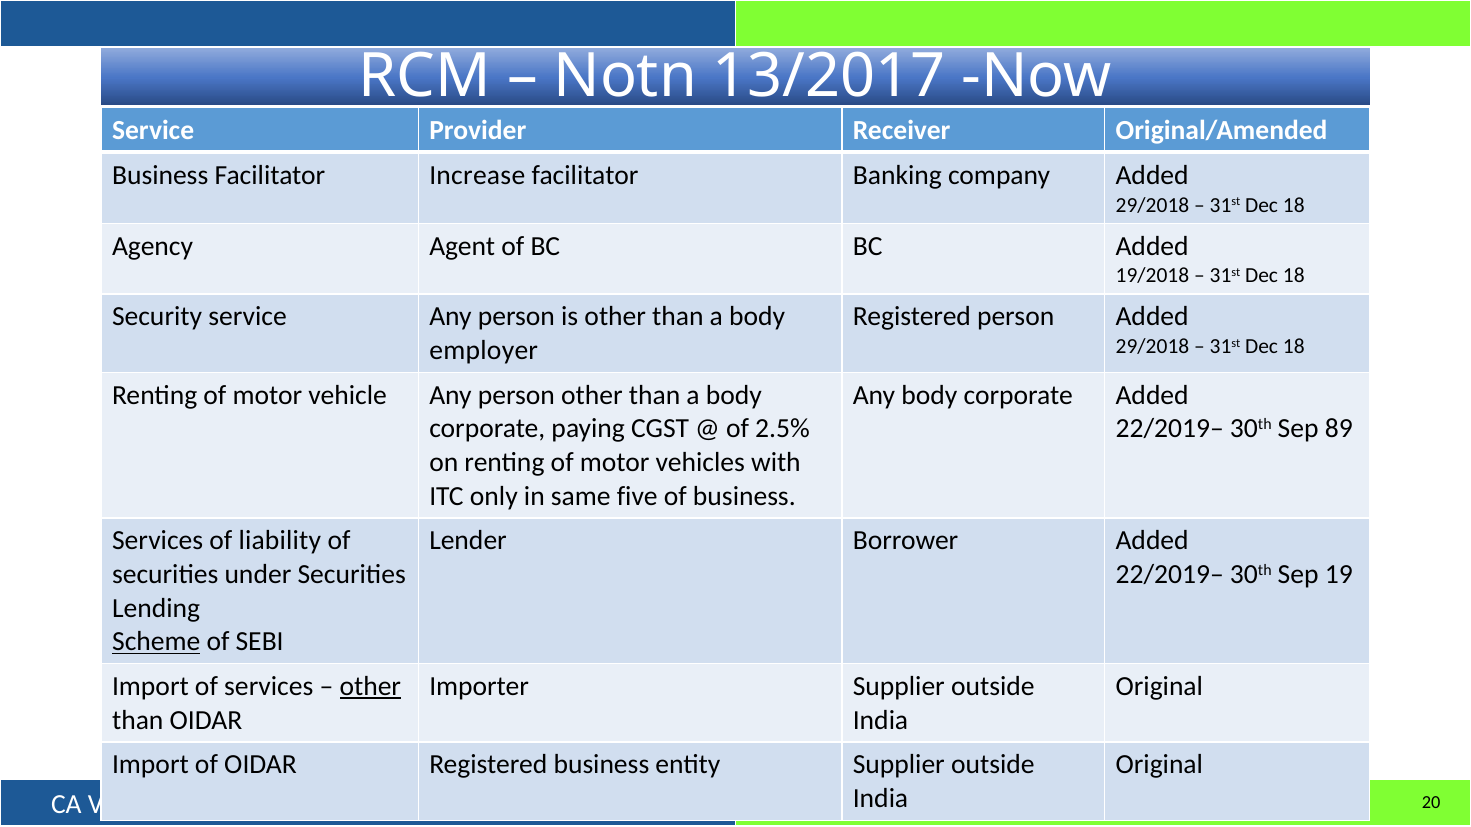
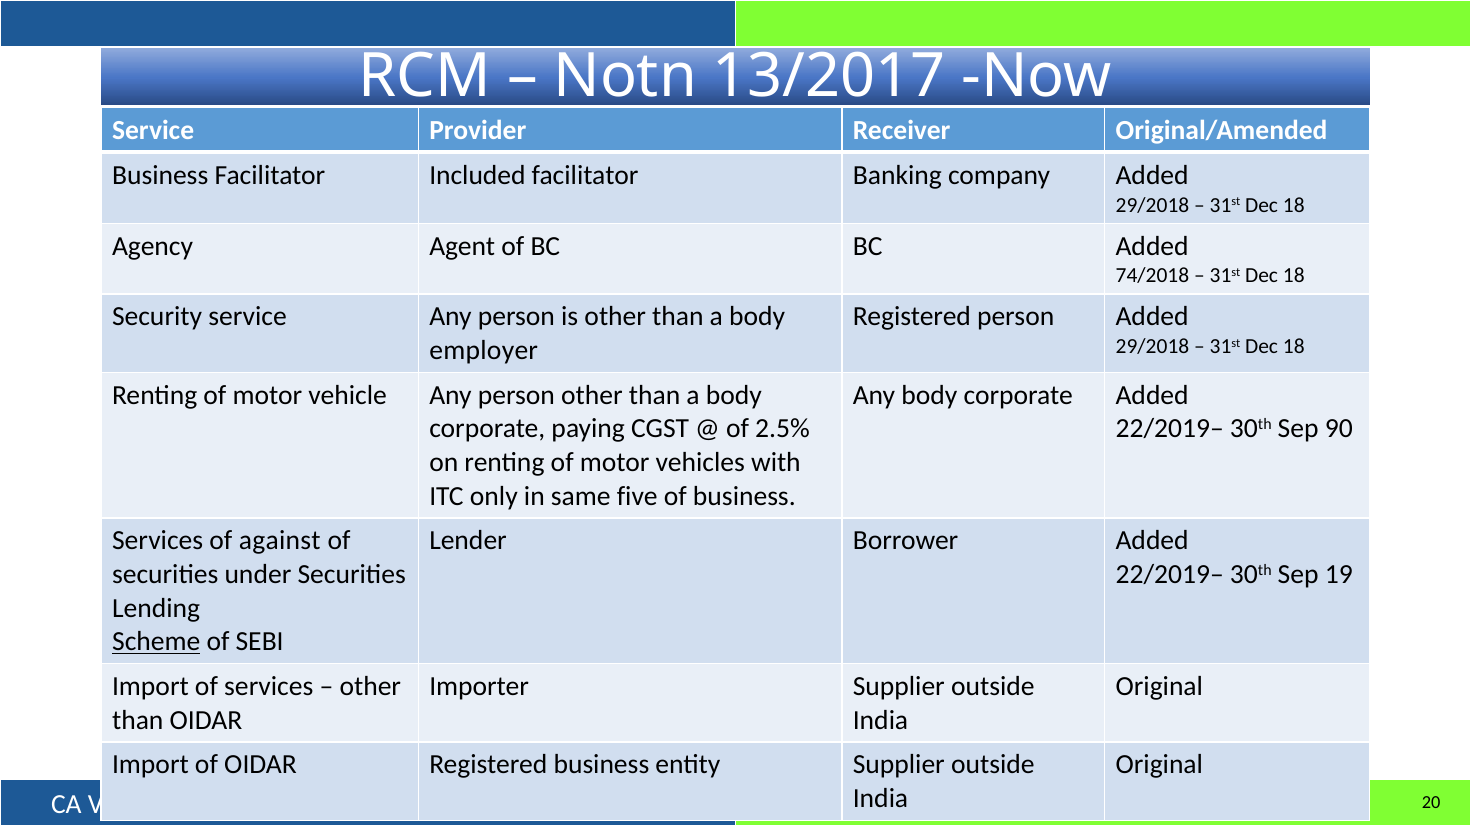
Increase: Increase -> Included (477, 175)
19/2018: 19/2018 -> 74/2018 (1152, 276)
89: 89 -> 90 (1339, 429)
liability: liability -> against (280, 541)
other underline: present -> none (370, 687)
